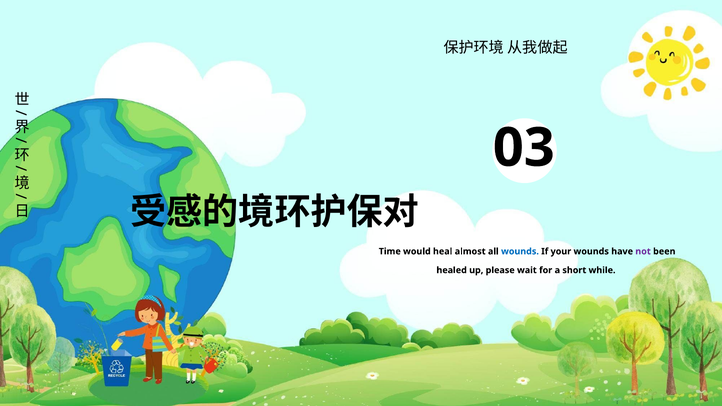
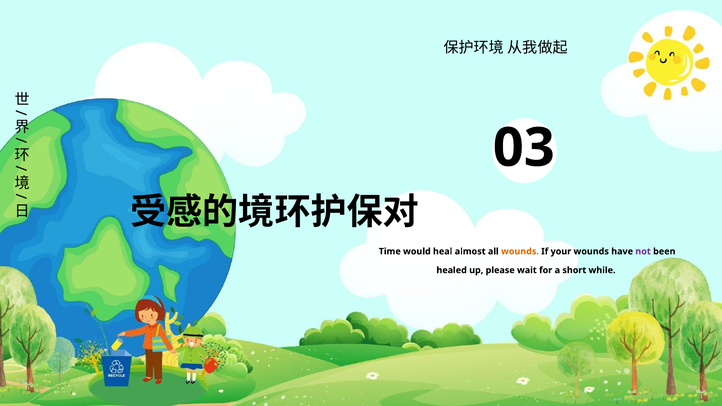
wounds colour: blue -> orange (520, 251)
